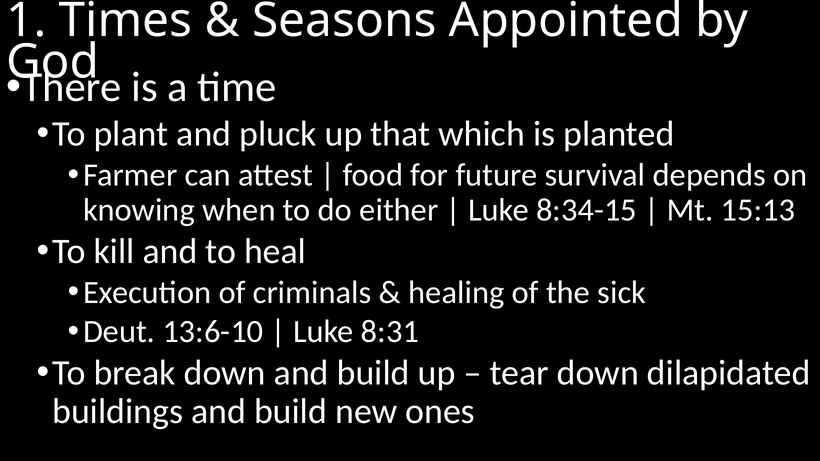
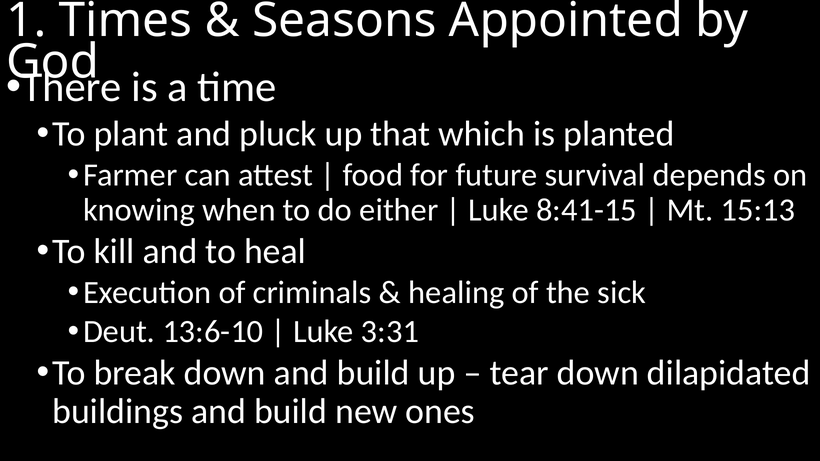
8:34-15: 8:34-15 -> 8:41-15 (586, 210)
8:31: 8:31 -> 3:31 (390, 332)
